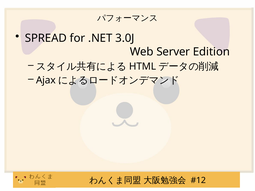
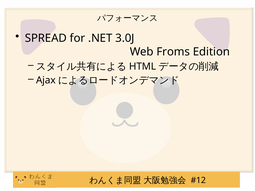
Server: Server -> Froms (173, 52)
